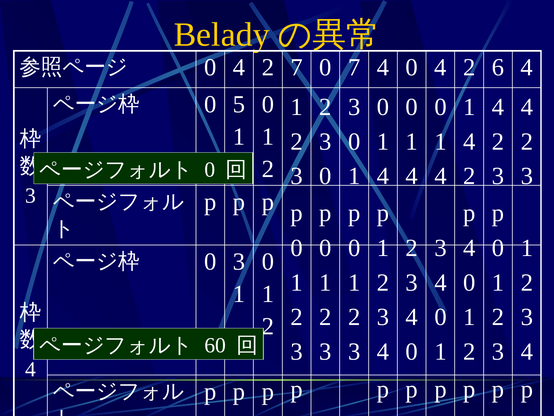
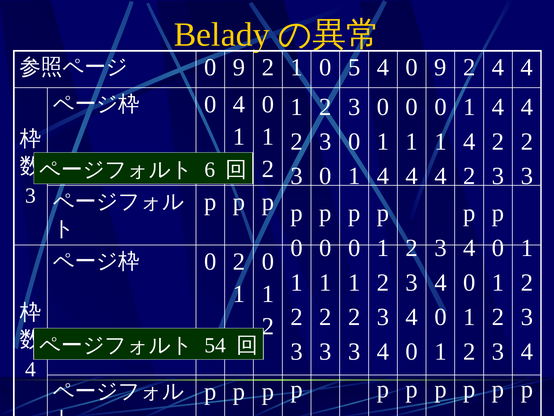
4: 4 -> 9 (239, 67)
7: 7 -> 1 (297, 67)
0 7: 7 -> 5 (354, 67)
4 0 4: 4 -> 9 (440, 67)
2 6: 6 -> 4 (498, 67)
0 5: 5 -> 4 (239, 104)
0: 0 -> 6 (210, 169)
0 3: 3 -> 2 (239, 261)
60: 60 -> 54 (215, 345)
